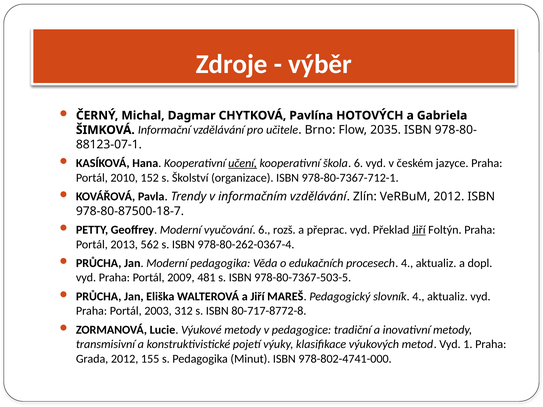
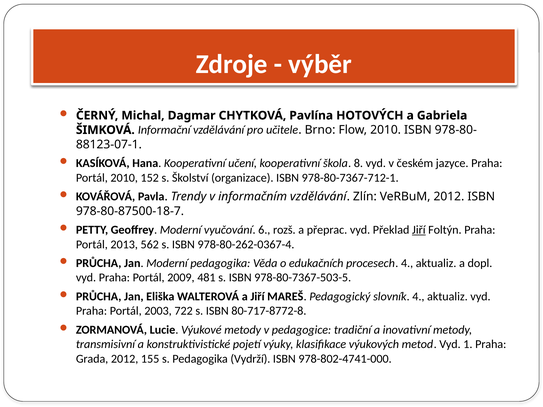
Flow 2035: 2035 -> 2010 (386, 130)
učení underline: present -> none (243, 163)
škola 6: 6 -> 8 (358, 163)
312: 312 -> 722 (184, 311)
Minut: Minut -> Vydrží (250, 359)
